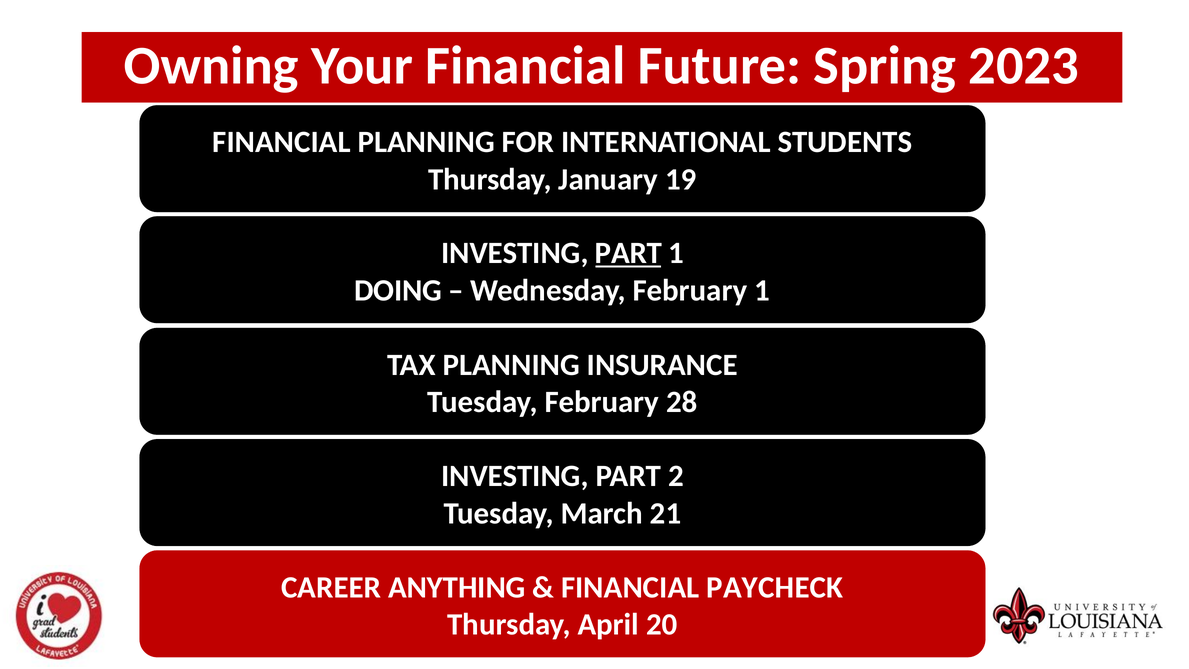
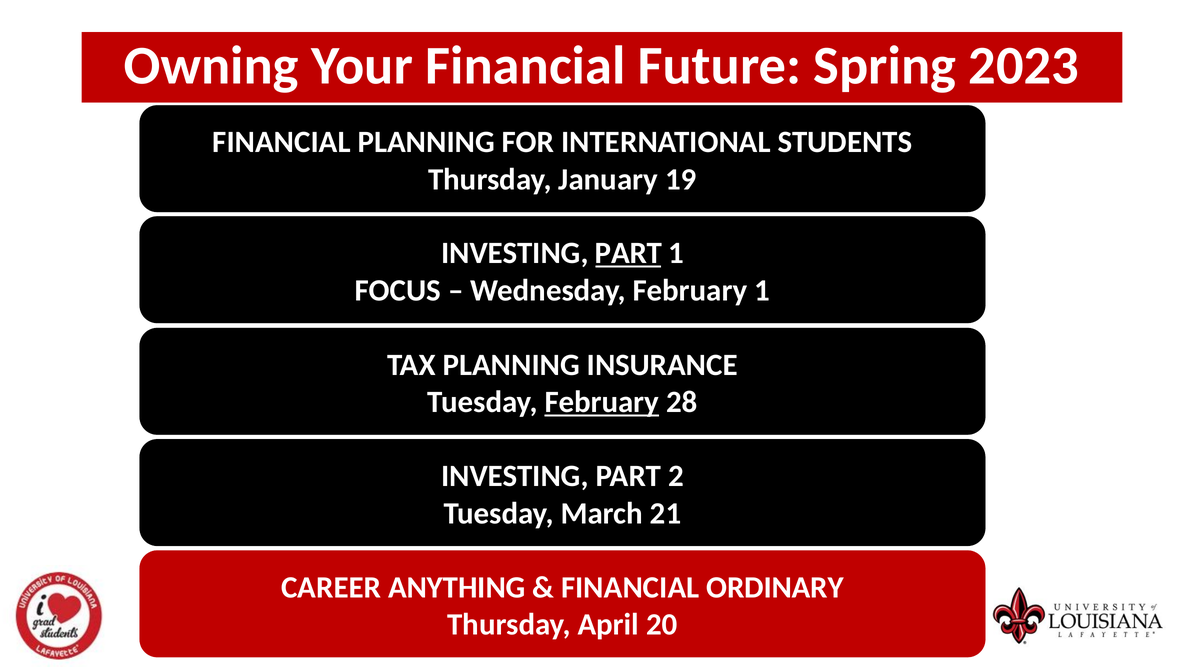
DOING: DOING -> FOCUS (398, 290)
February underline: none -> present (602, 402)
PAYCHECK: PAYCHECK -> ORDINARY (775, 587)
